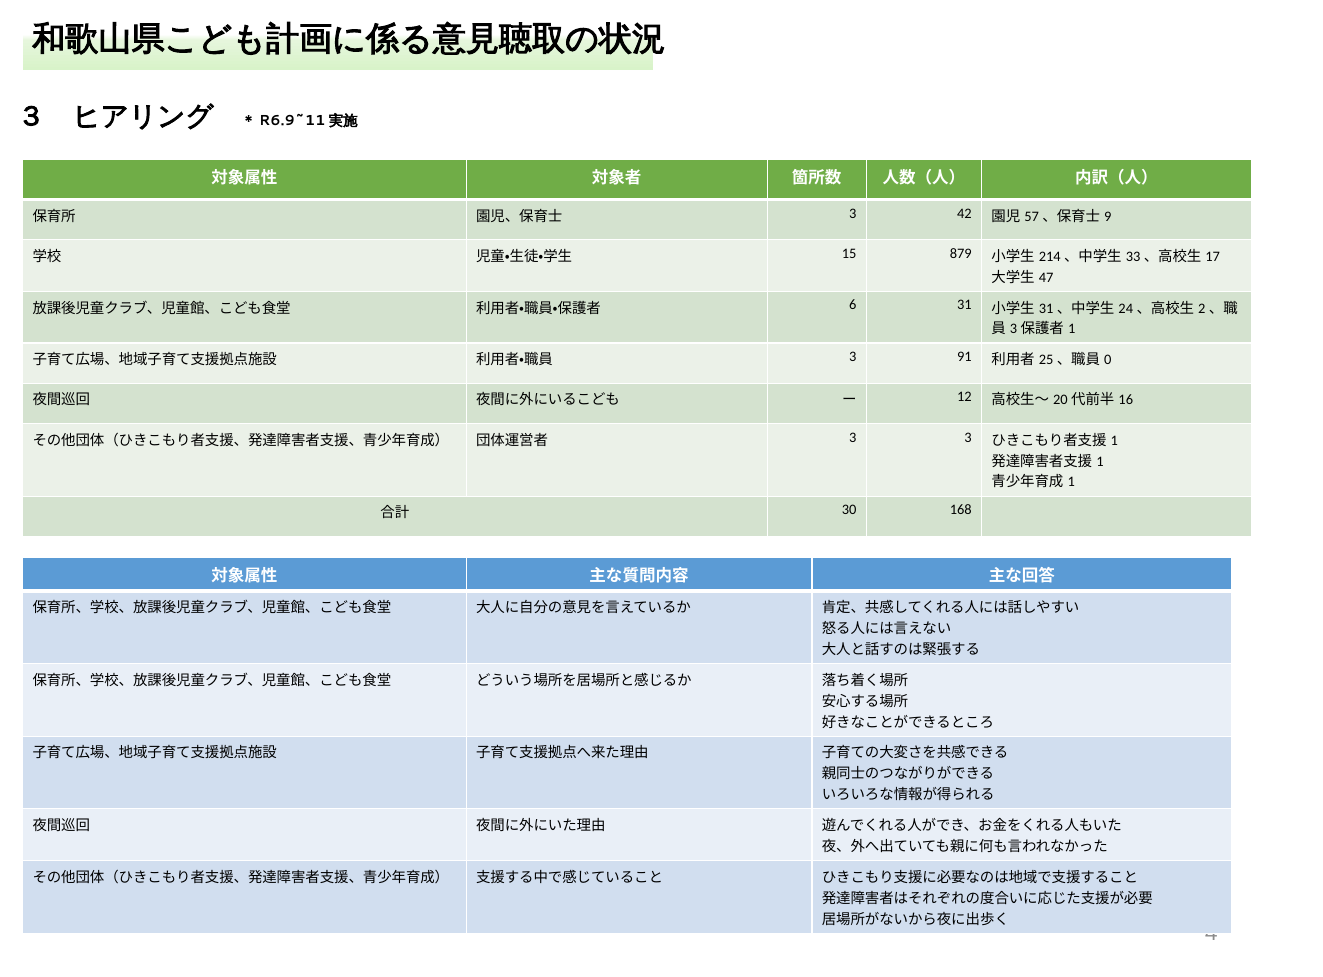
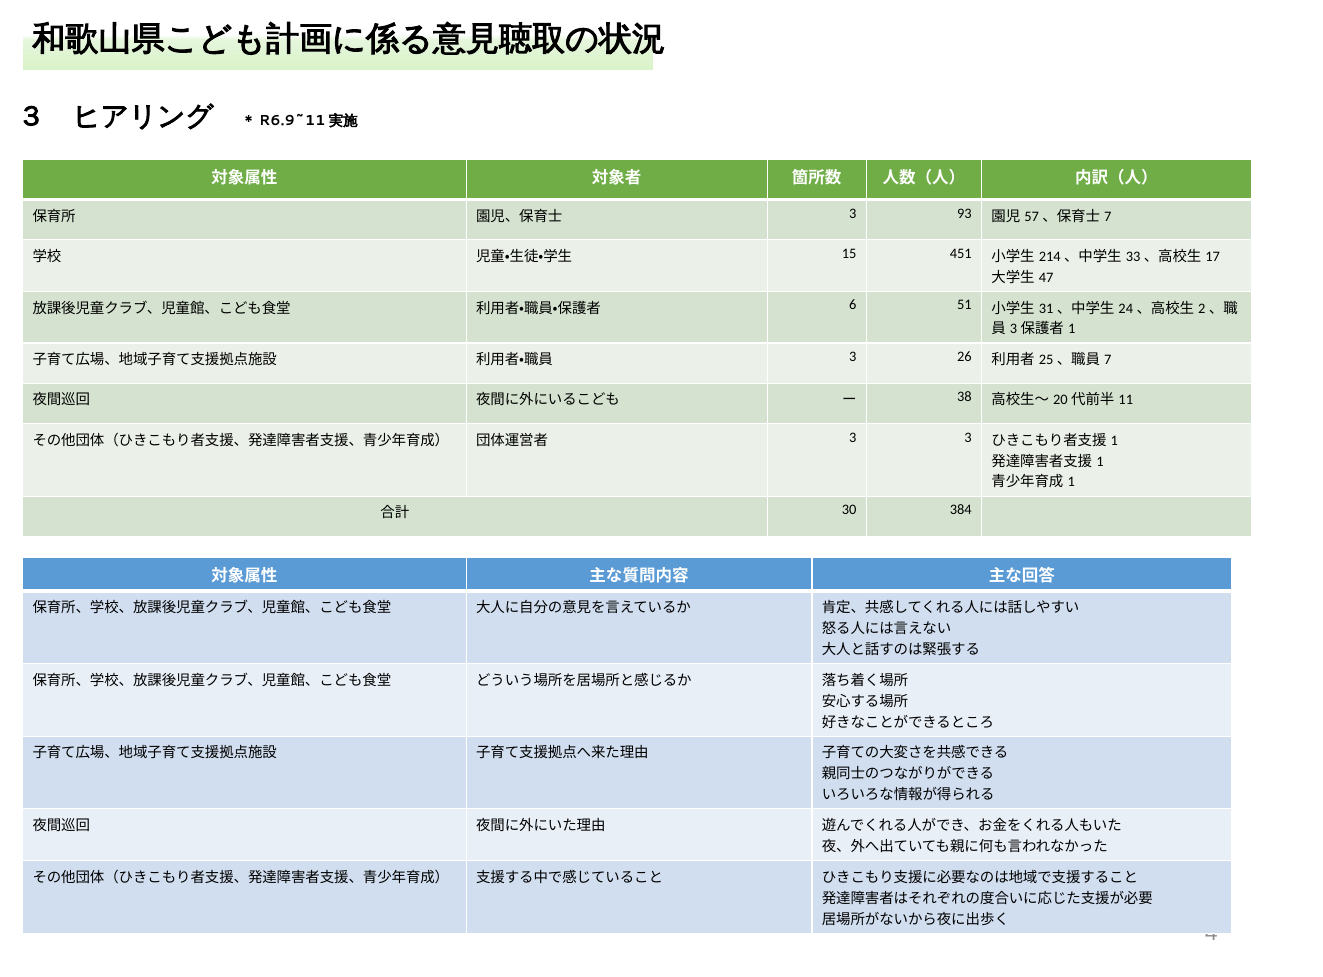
42: 42 -> 93 (964, 213)
9: 9 -> 7 (1108, 216)
879: 879 -> 451 (961, 253)
31: 31 -> 51 (964, 305)
91: 91 -> 26 (964, 357)
0: 0 -> 7 (1108, 360)
12: 12 -> 38 (964, 397)
16: 16 -> 11 (1126, 400)
168: 168 -> 384 (961, 510)
